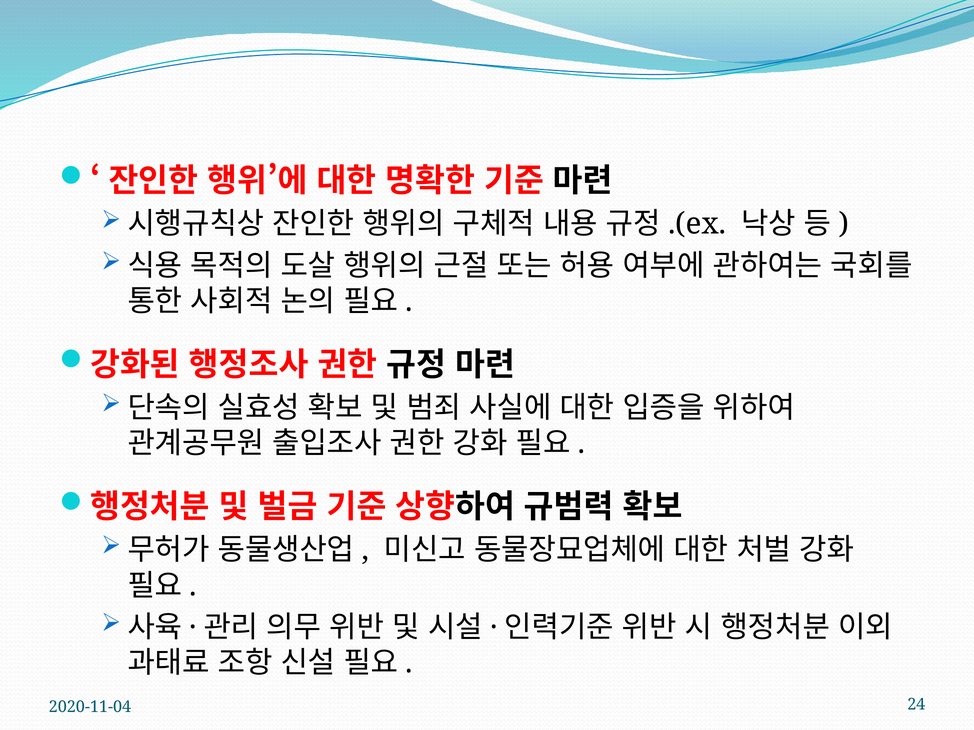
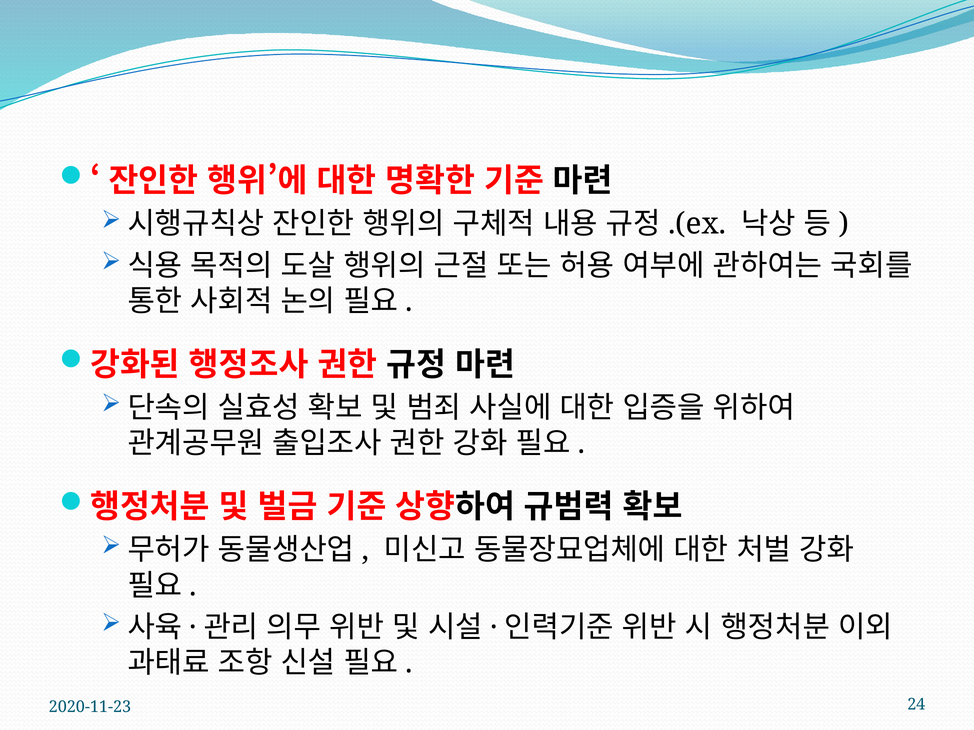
2020-11-04: 2020-11-04 -> 2020-11-23 (90, 707)
